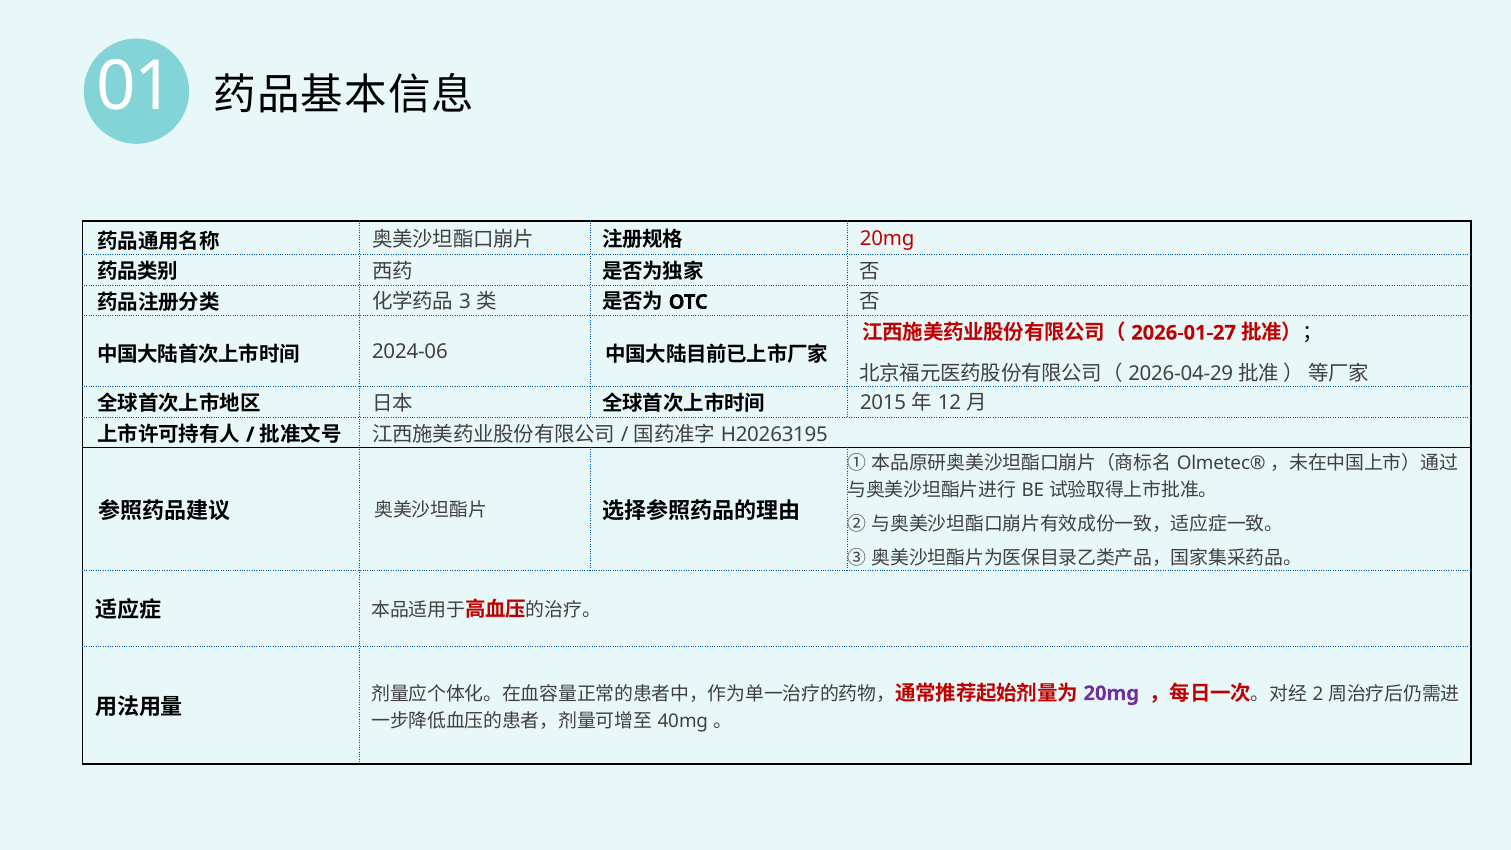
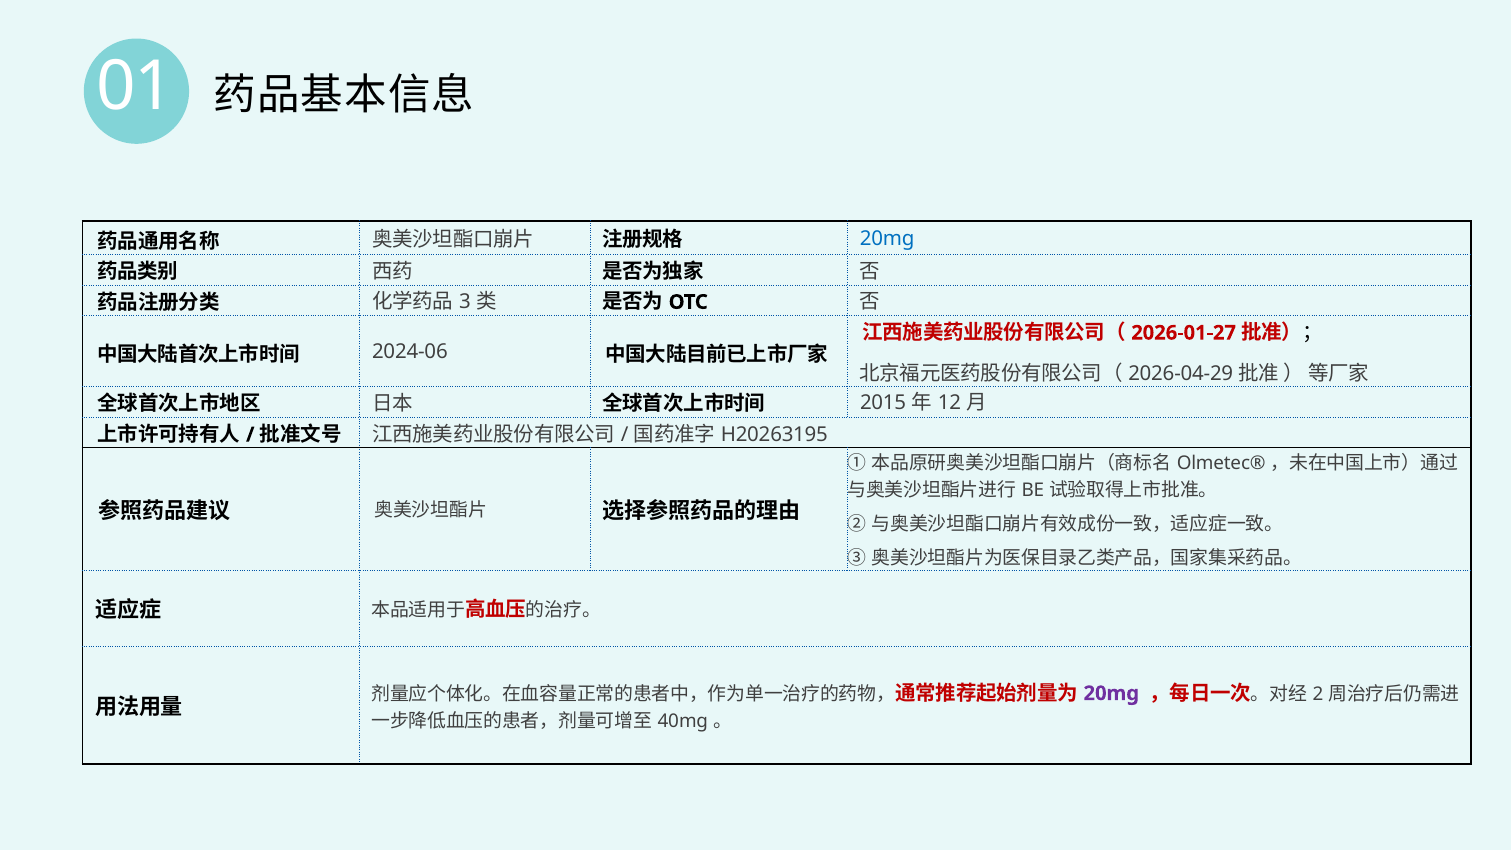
20mg colour: red -> blue (887, 238)
